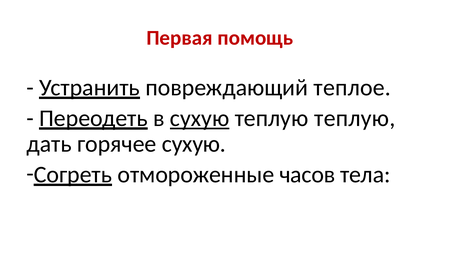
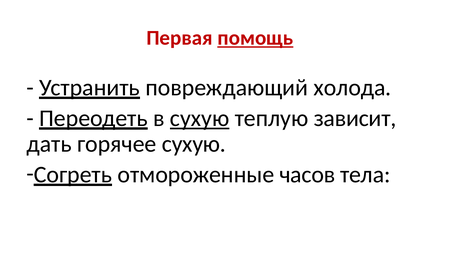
помощь underline: none -> present (255, 38)
теплое: теплое -> холода (352, 88)
теплую теплую: теплую -> зависит (355, 118)
